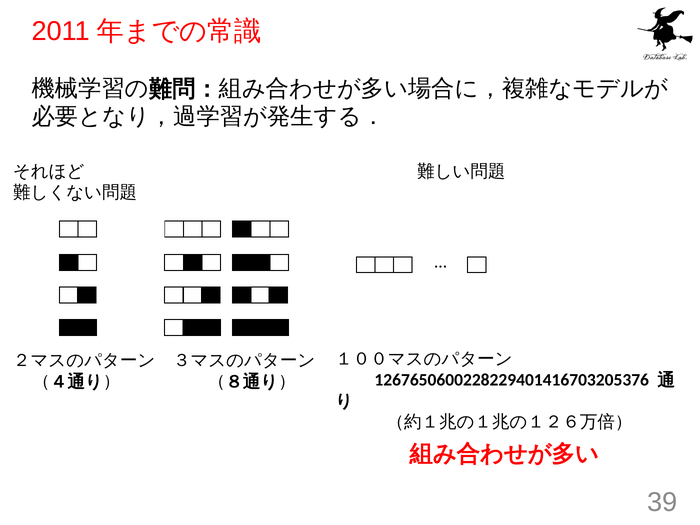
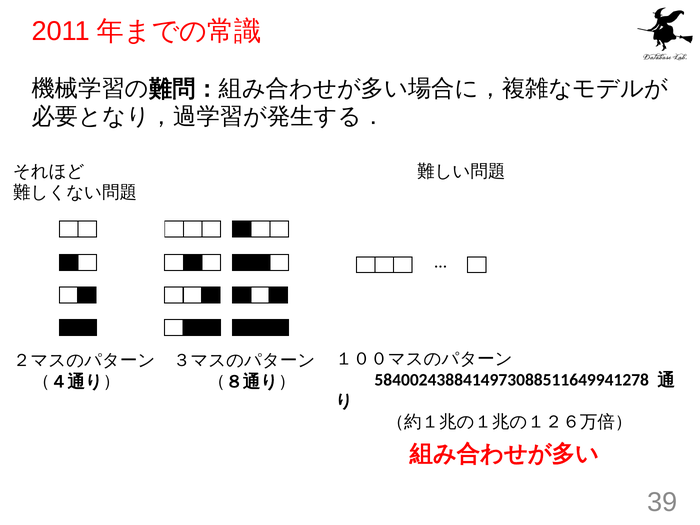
1267650600228229401416703205376: 1267650600228229401416703205376 -> 5840024388414973088511649941278 (512, 380)
